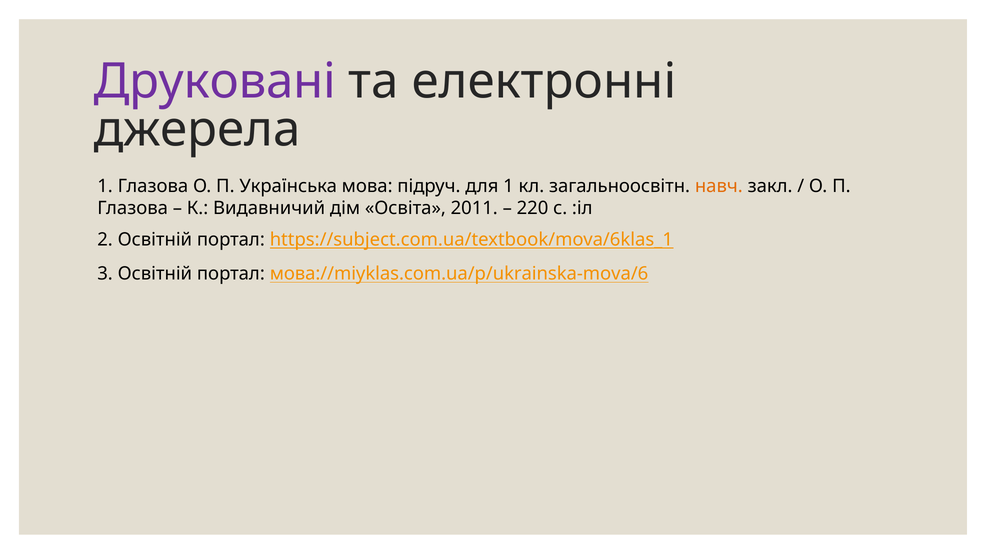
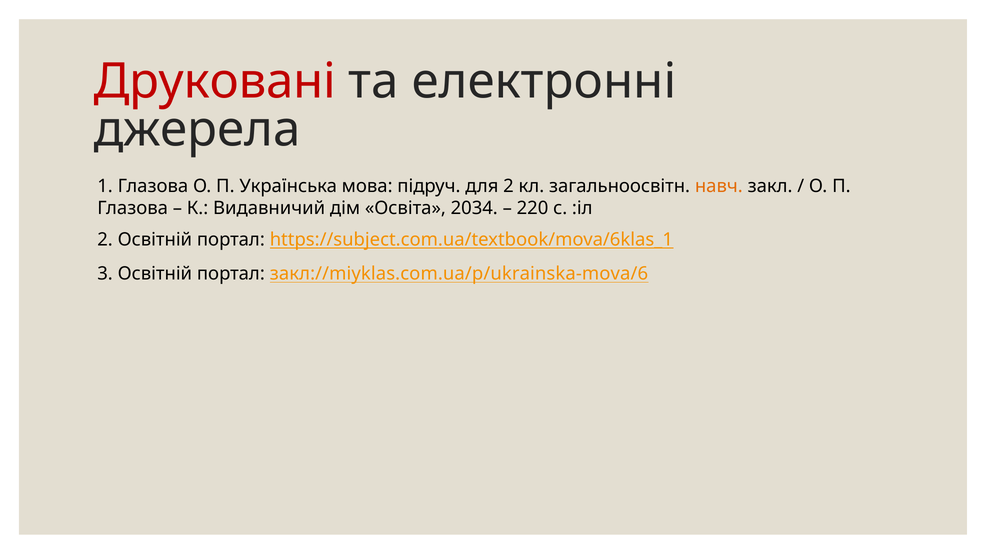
Друковані colour: purple -> red (215, 82)
для 1: 1 -> 2 (508, 186)
2011: 2011 -> 2034 (474, 208)
мова://miyklas.com.ua/p/ukrainska-mova/6: мова://miyklas.com.ua/p/ukrainska-mova/6 -> закл://miyklas.com.ua/p/ukrainska-mova/6 (459, 274)
